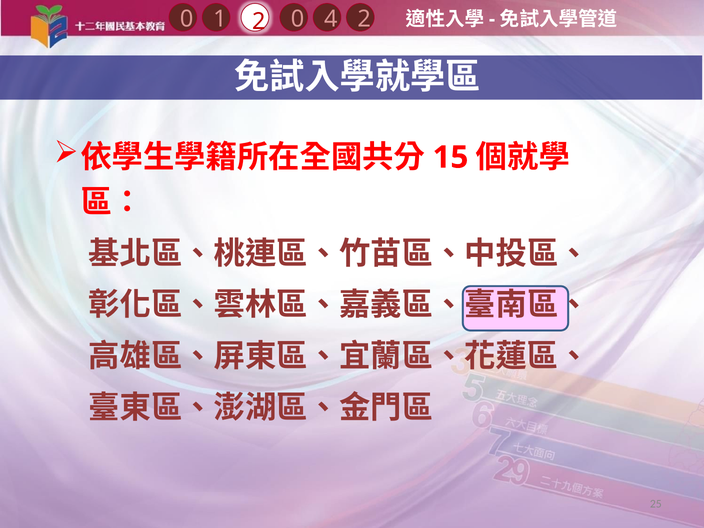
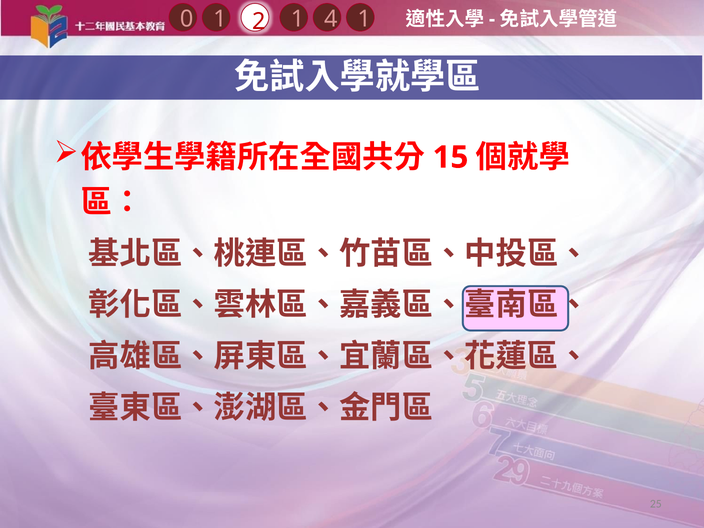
4 2: 2 -> 1 (364, 19)
2 0: 0 -> 1 (298, 19)
